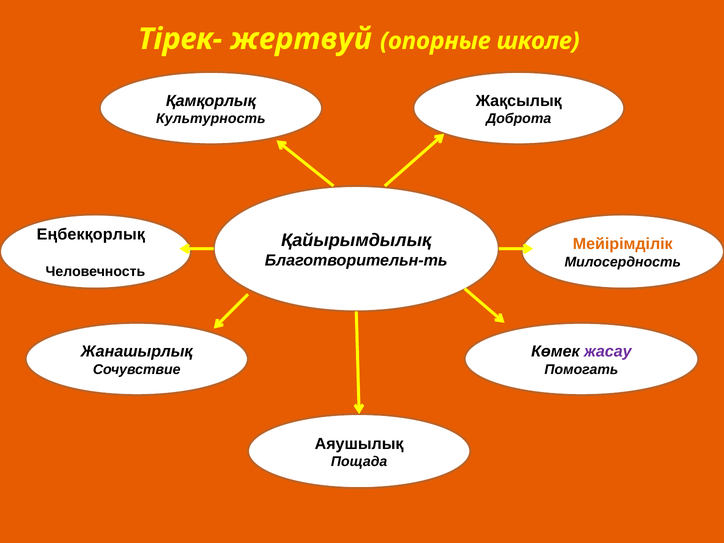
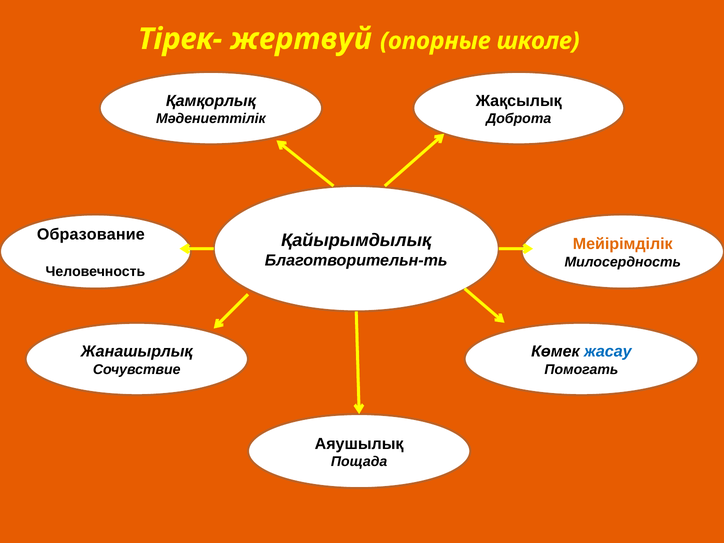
Культурность: Культурность -> Мәдениеттілік (211, 119)
Еңбекқорлық: Еңбекқорлық -> Образование (91, 235)
жасау colour: purple -> blue (608, 352)
